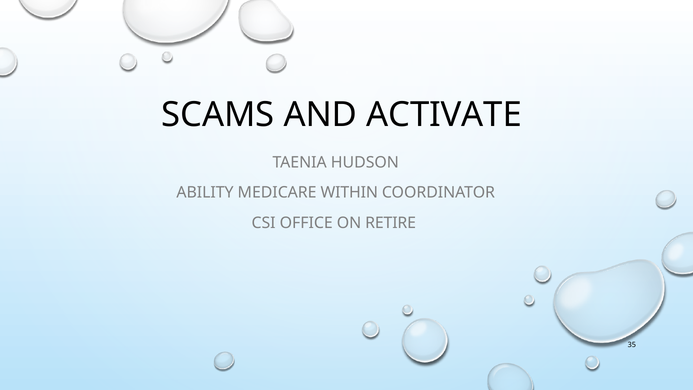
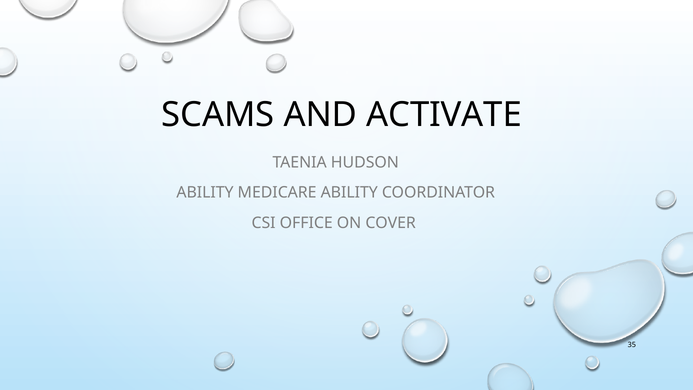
MEDICARE WITHIN: WITHIN -> ABILITY (349, 193)
RETIRE: RETIRE -> COVER (391, 223)
